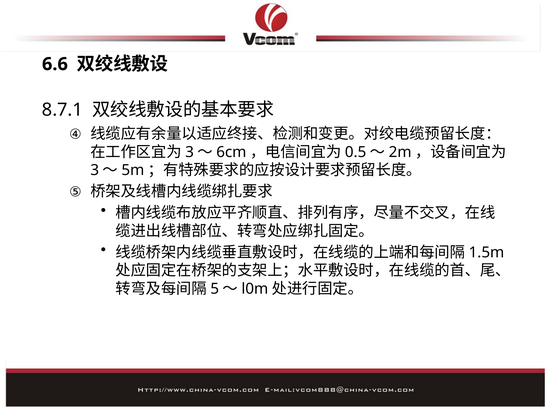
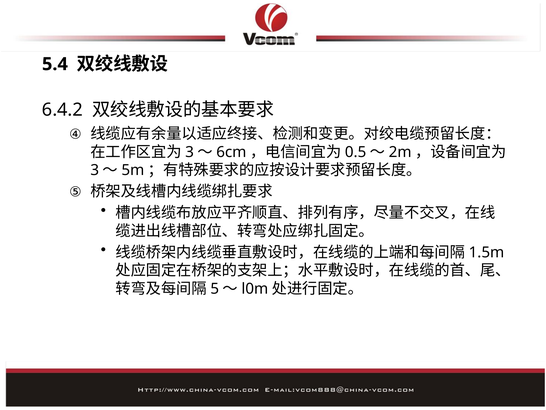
6.6: 6.6 -> 5.4 (55, 64)
8.7.1: 8.7.1 -> 6.4.2 (62, 110)
